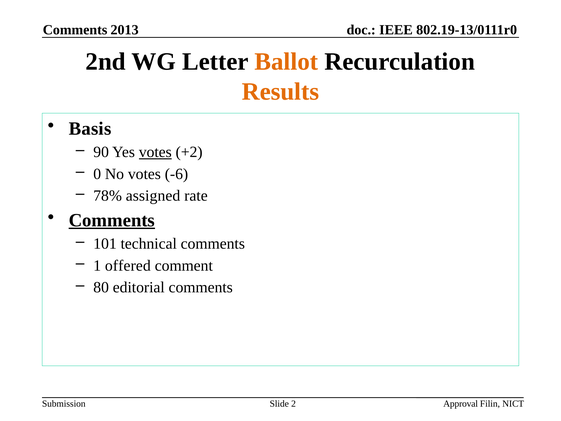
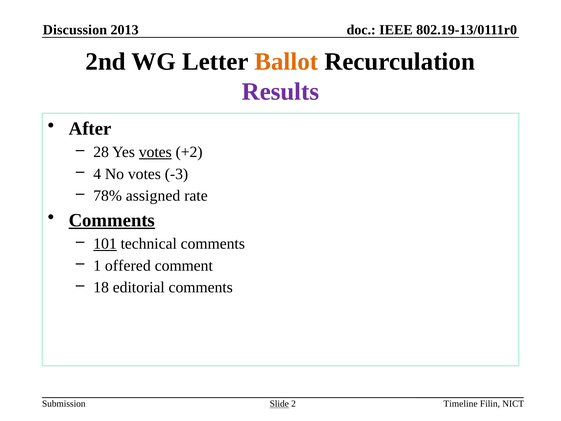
Comments: Comments -> Discussion (75, 30)
Results colour: orange -> purple (280, 91)
Basis: Basis -> After (90, 129)
90: 90 -> 28 (101, 152)
0: 0 -> 4 (97, 174)
-6: -6 -> -3 (176, 174)
101 underline: none -> present (105, 244)
80: 80 -> 18 (101, 287)
Slide underline: none -> present (279, 404)
Approval: Approval -> Timeline (461, 404)
